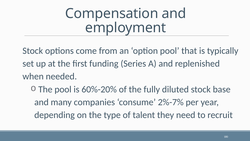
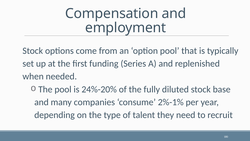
60%-20%: 60%-20% -> 24%-20% (99, 89)
2%-7%: 2%-7% -> 2%-1% (171, 102)
